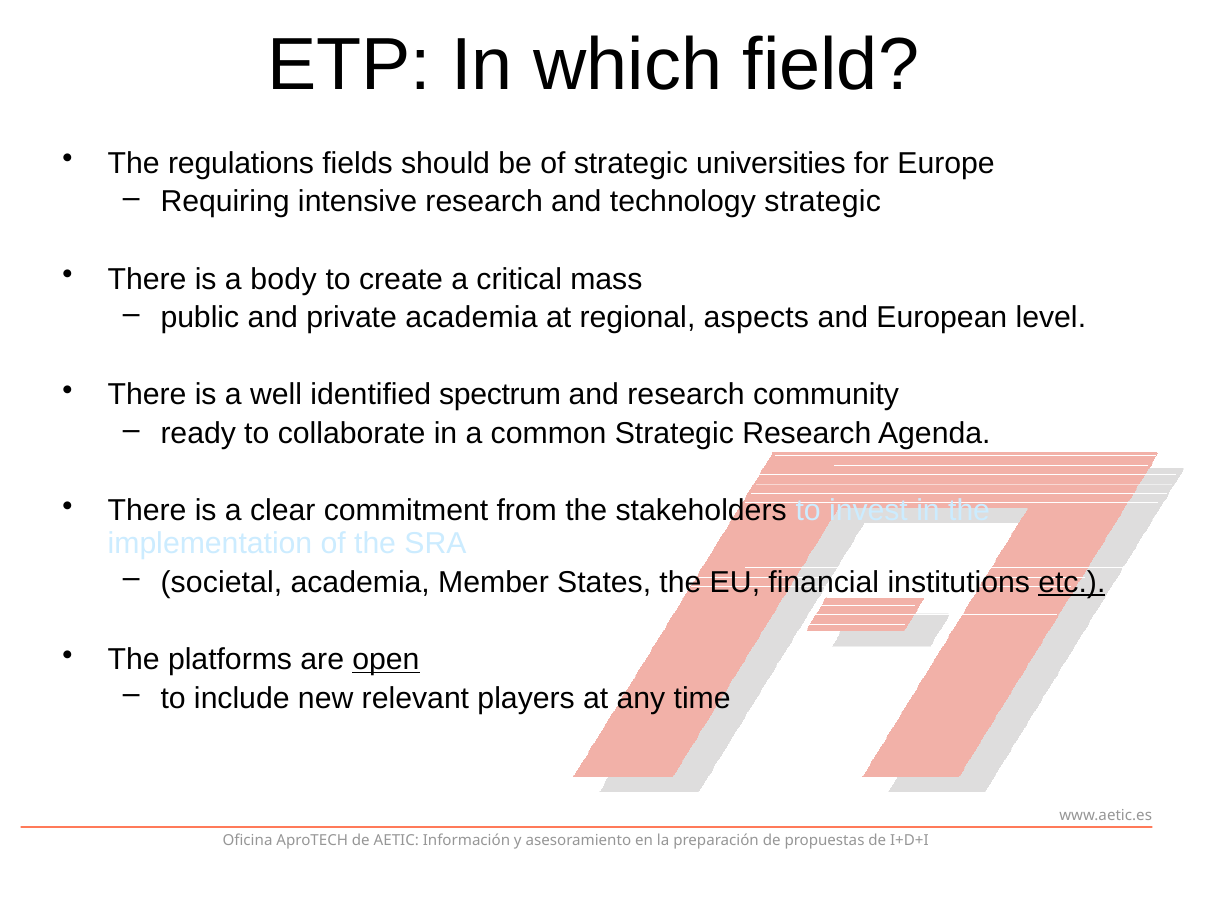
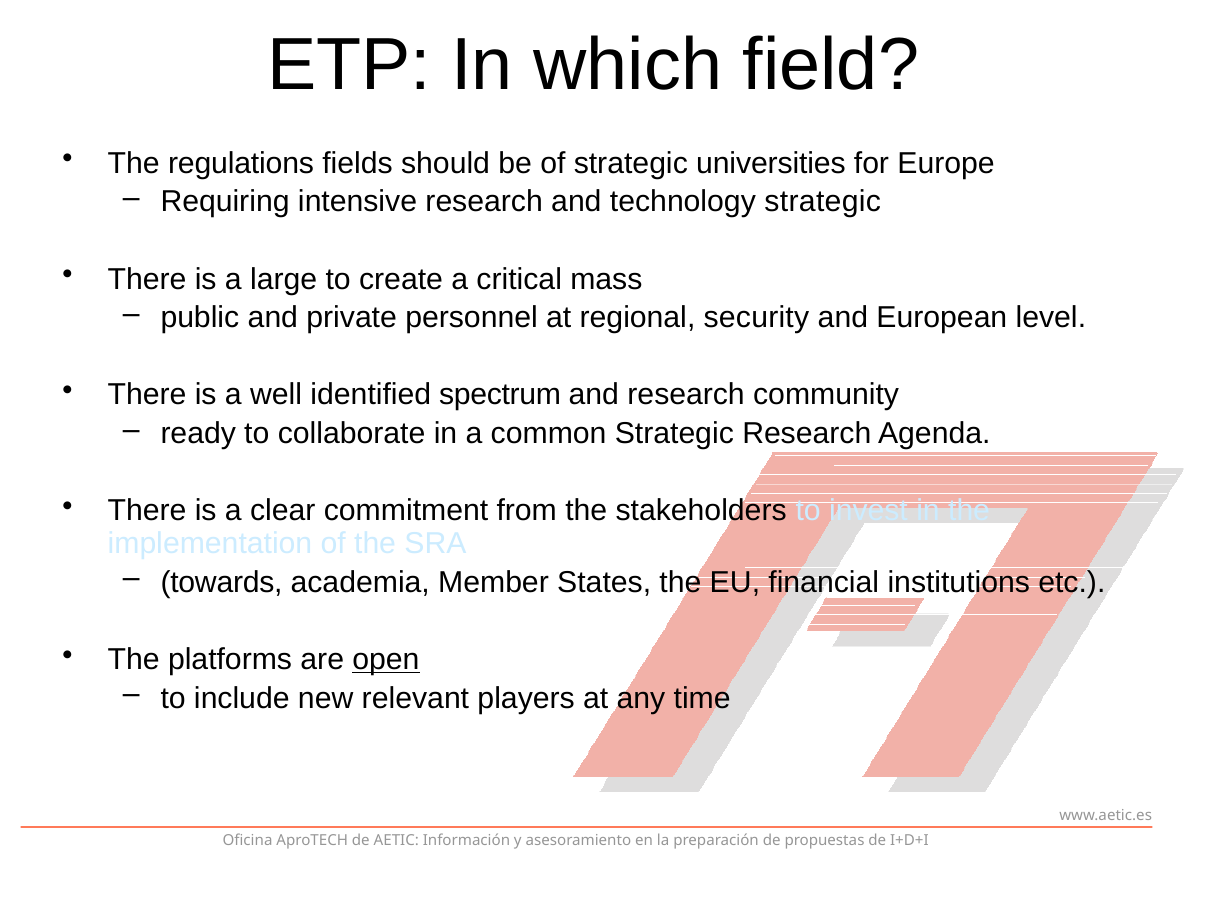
body: body -> large (284, 279)
private academia: academia -> personnel (472, 318)
aspects: aspects -> security (756, 318)
societal: societal -> towards (222, 582)
etc underline: present -> none (1072, 582)
